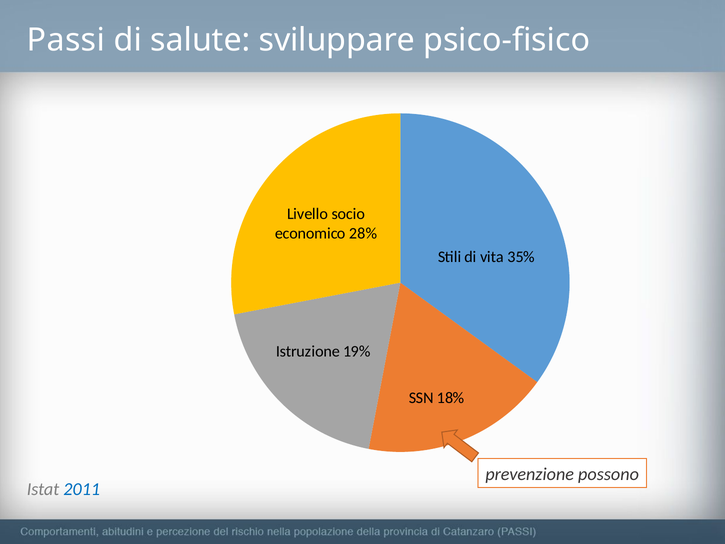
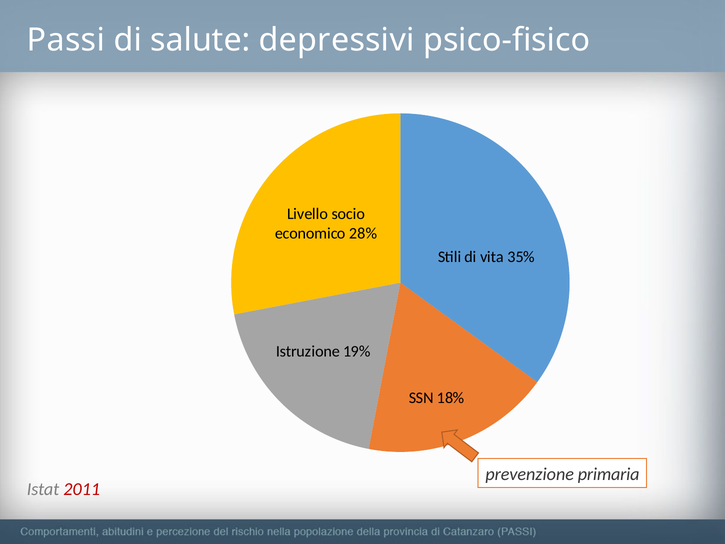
sviluppare: sviluppare -> depressivi (337, 40)
possono: possono -> primaria (609, 474)
2011 colour: blue -> red (82, 489)
